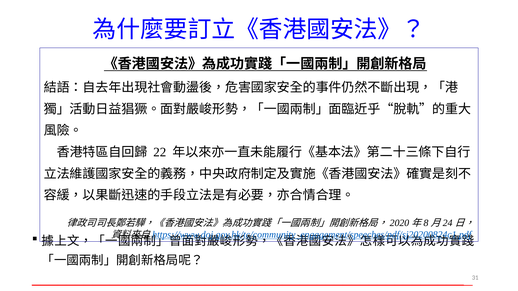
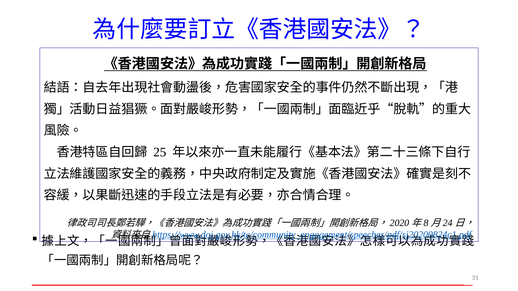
22: 22 -> 25 (160, 152)
